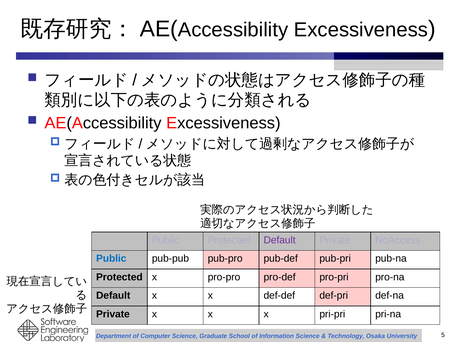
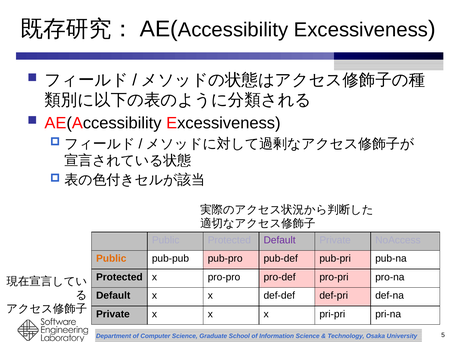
Public colour: blue -> orange (111, 259)
